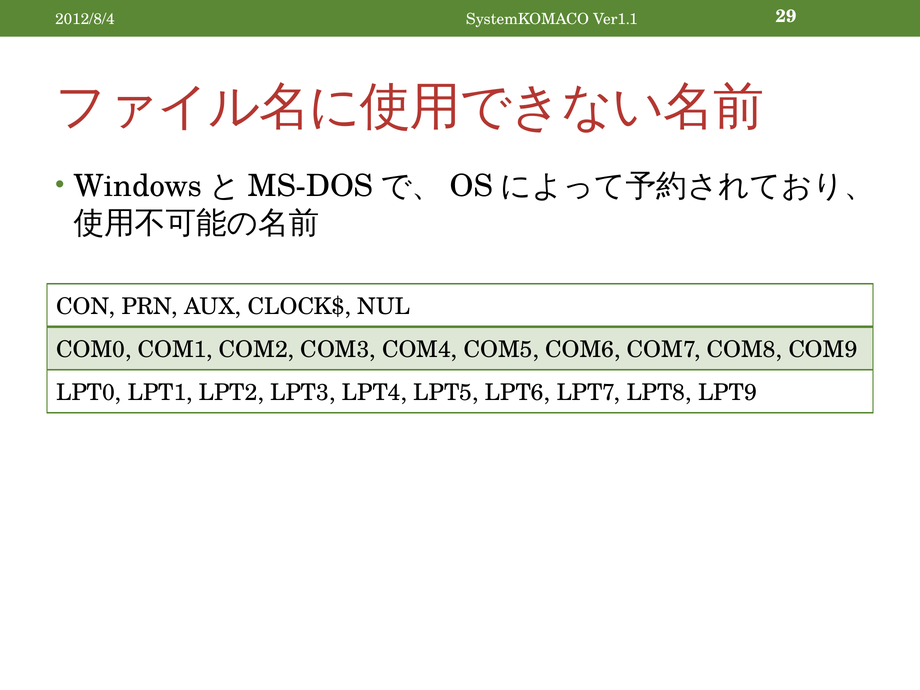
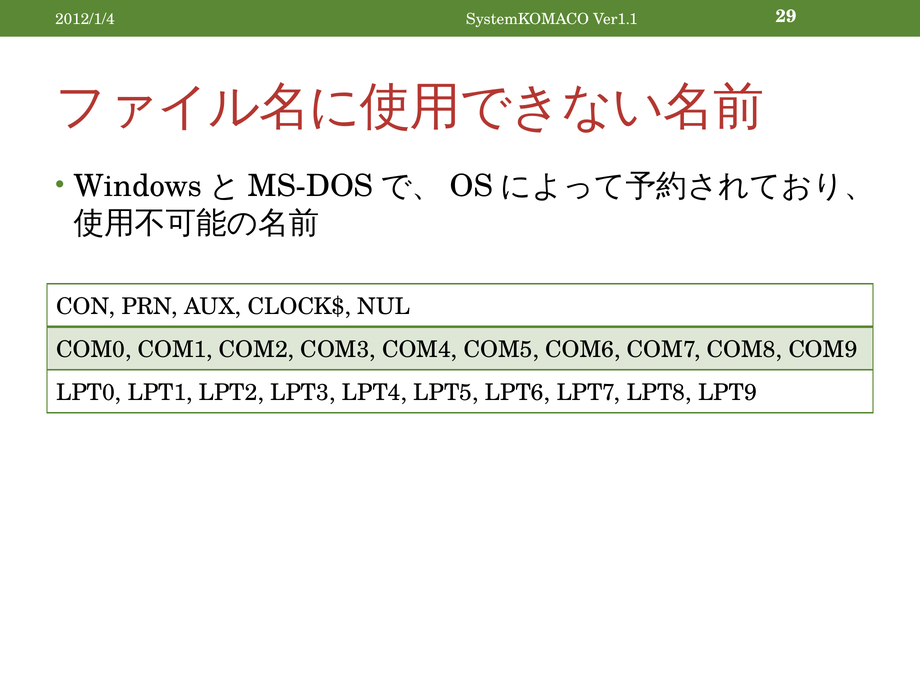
2012/8/4: 2012/8/4 -> 2012/1/4 (85, 19)
